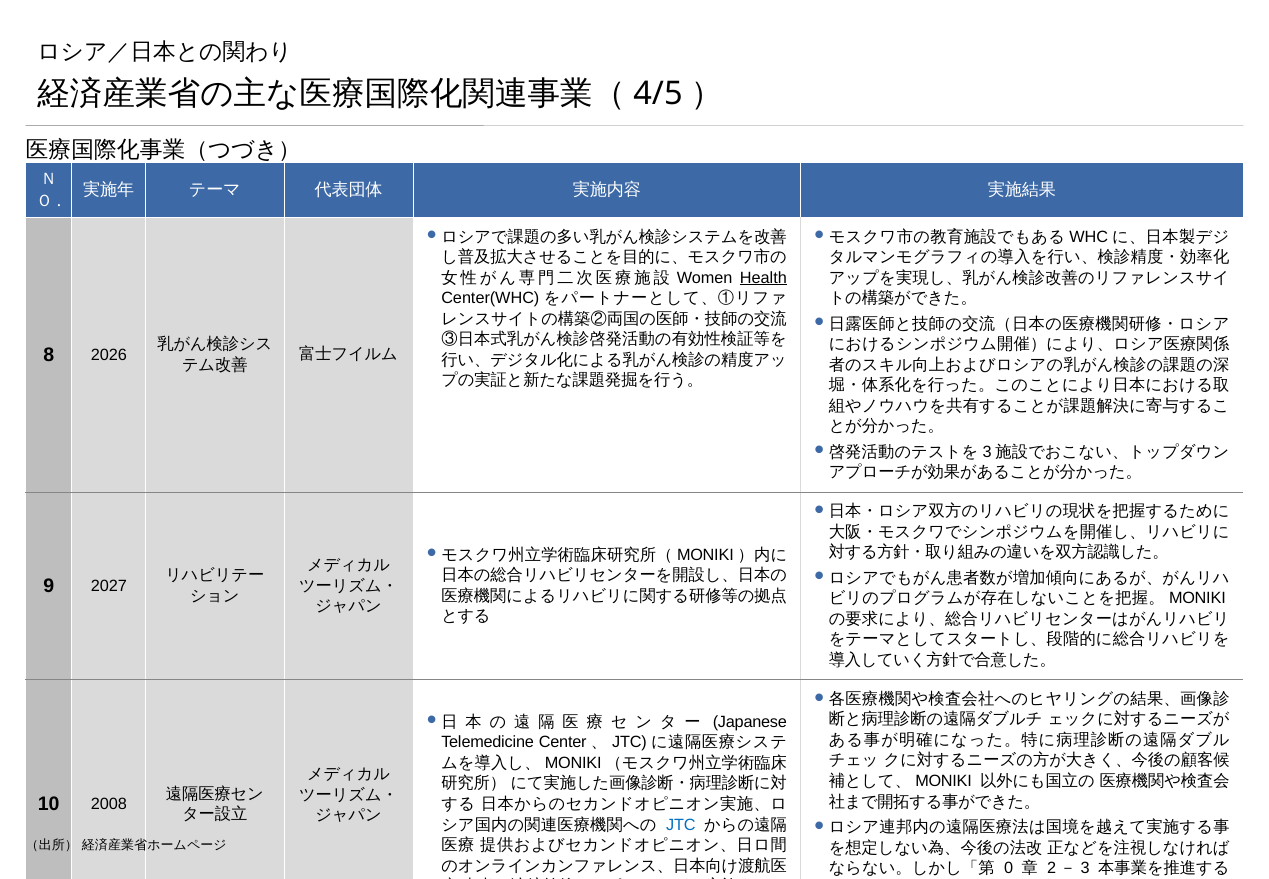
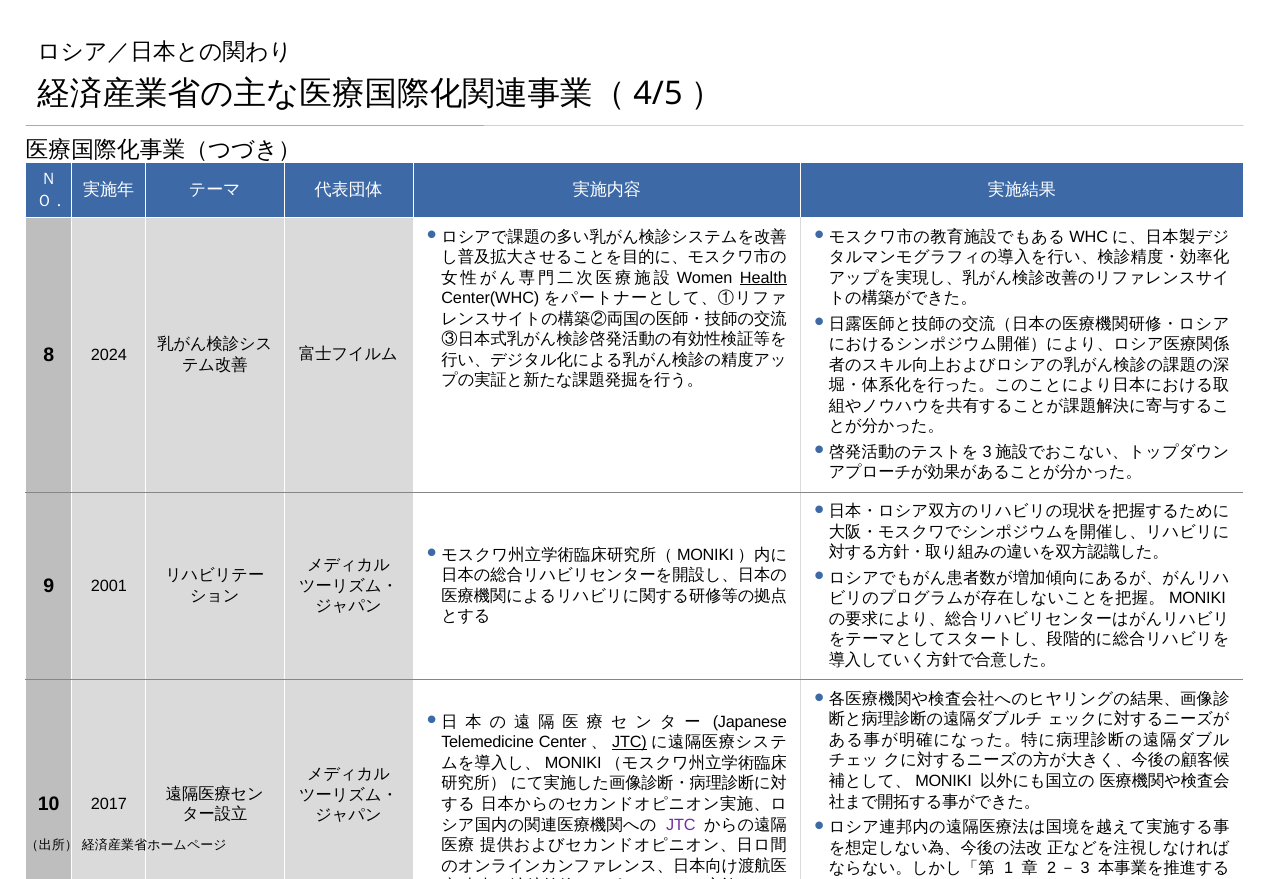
2026: 2026 -> 2024 (109, 355)
2027: 2027 -> 2001 (109, 586)
JTC underline: none -> present (630, 742)
2008: 2008 -> 2017 (109, 804)
JTC colour: blue -> purple (681, 824)
0: 0 -> 1 (1009, 868)
